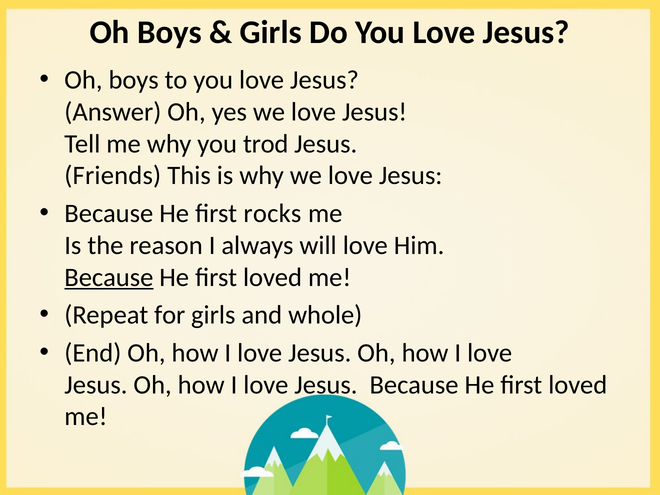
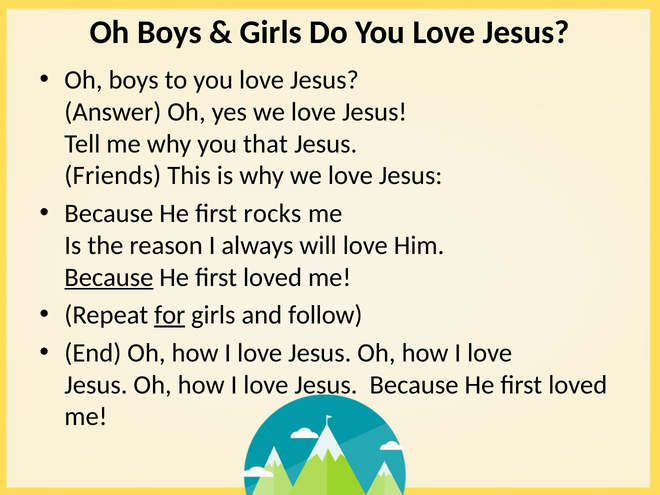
trod: trod -> that (266, 144)
for underline: none -> present (170, 315)
whole: whole -> follow (325, 315)
